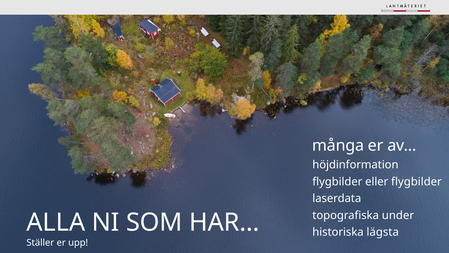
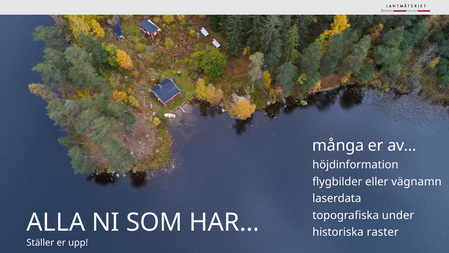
eller flygbilder: flygbilder -> vägnamn (416, 181)
lägsta: lägsta -> raster (383, 232)
